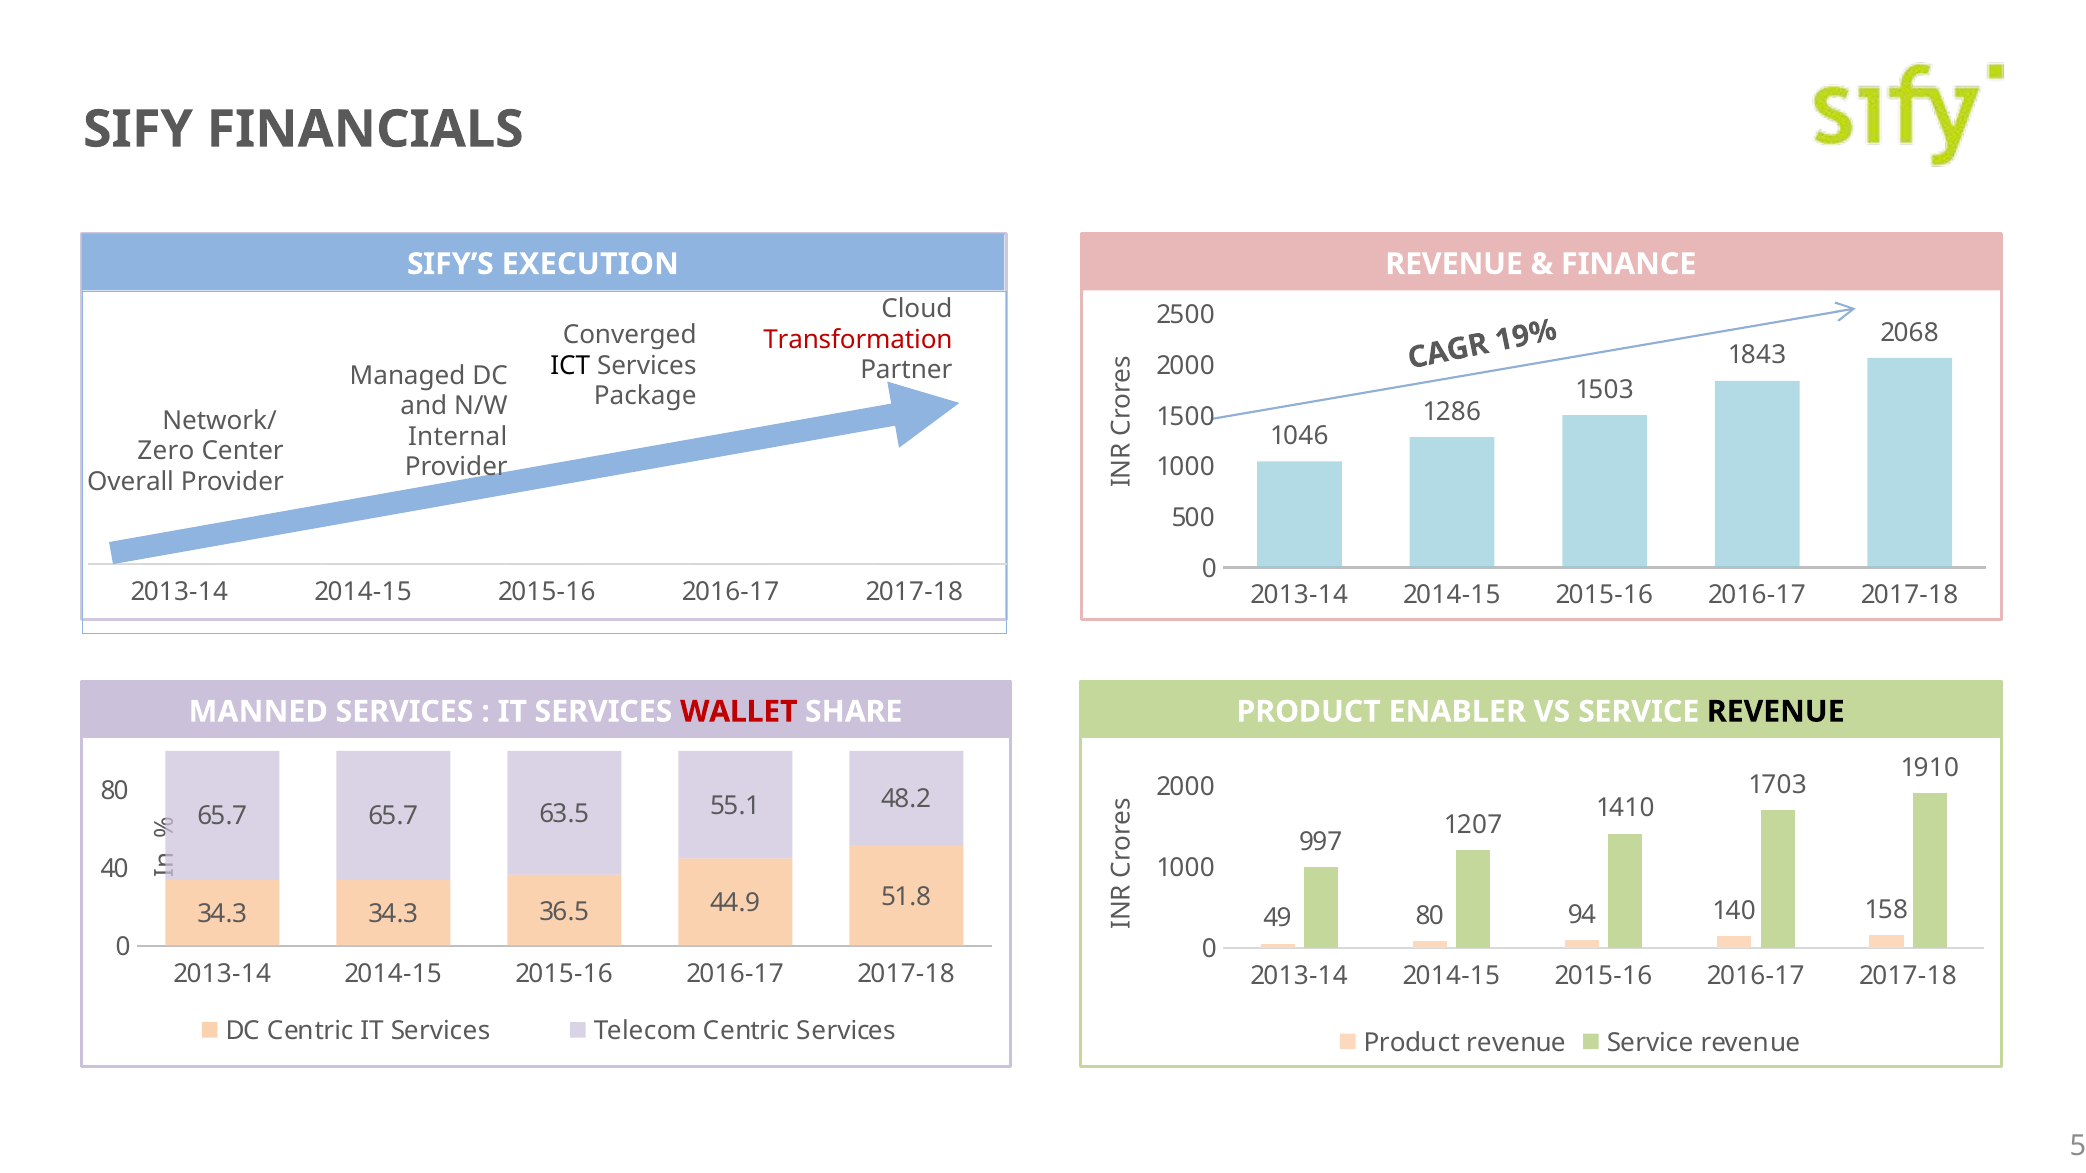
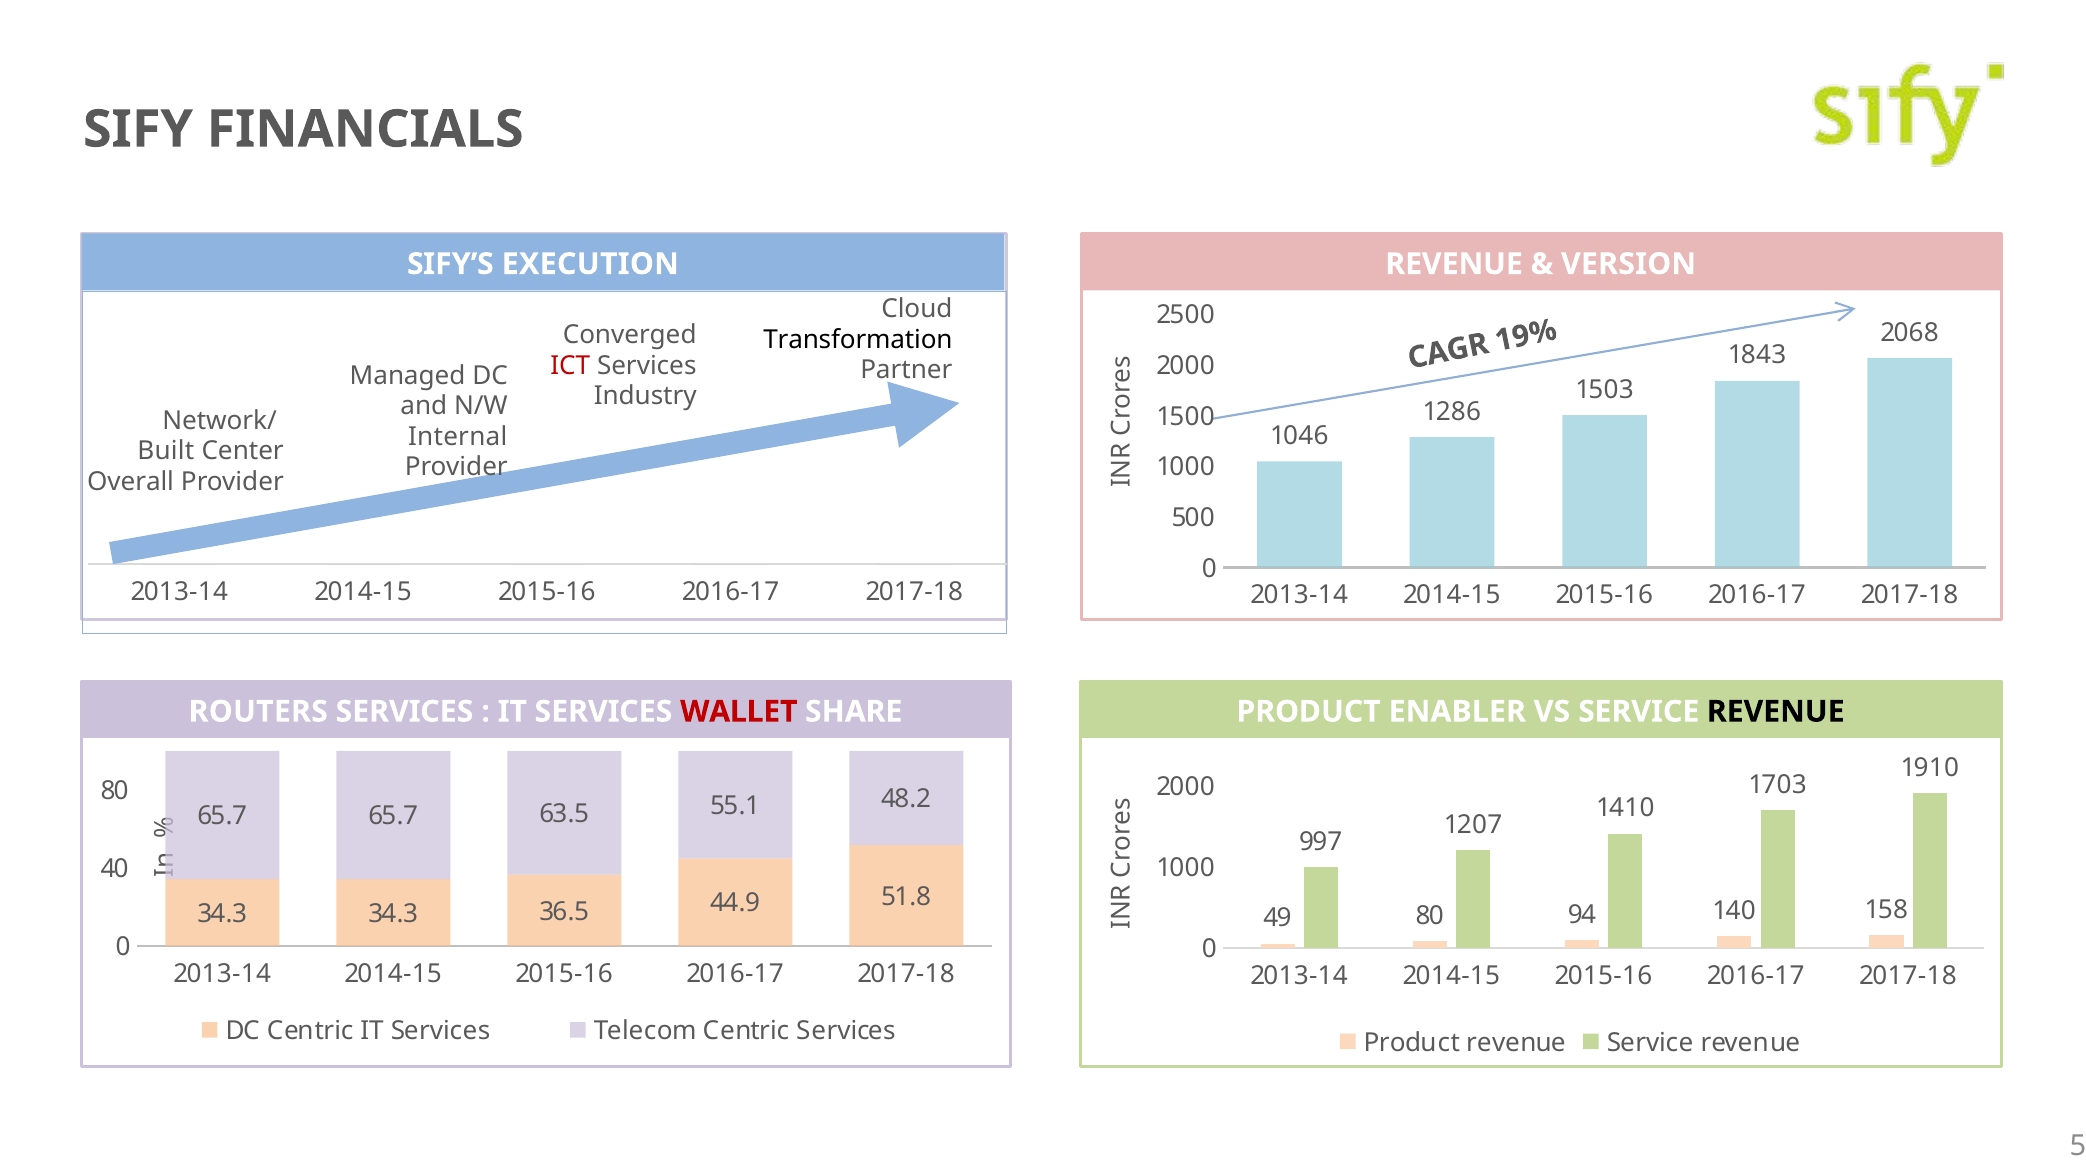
FINANCE: FINANCE -> VERSION (1629, 264)
Transformation colour: red -> black (858, 340)
ICT colour: black -> red (570, 366)
Package: Package -> Industry (645, 396)
Zero: Zero -> Built (166, 451)
MANNED: MANNED -> ROUTERS (258, 712)
